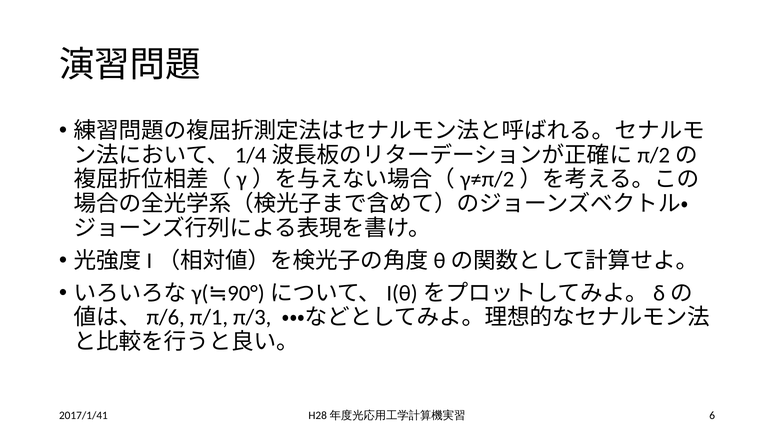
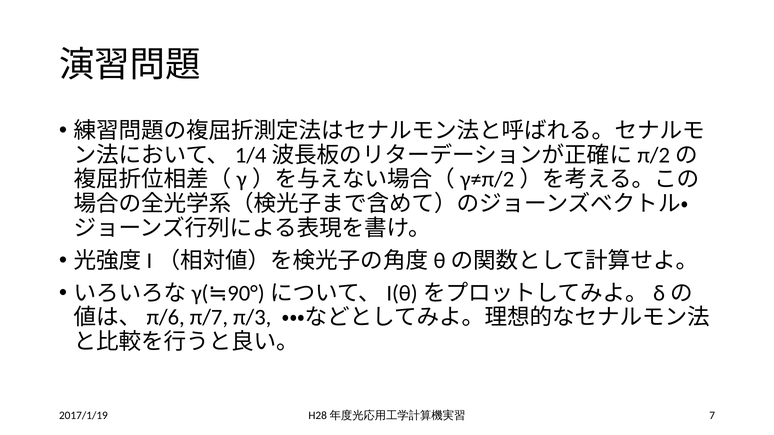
π/1: π/1 -> π/7 (209, 318)
2017/1/41: 2017/1/41 -> 2017/1/19 (83, 416)
6: 6 -> 7 (712, 416)
